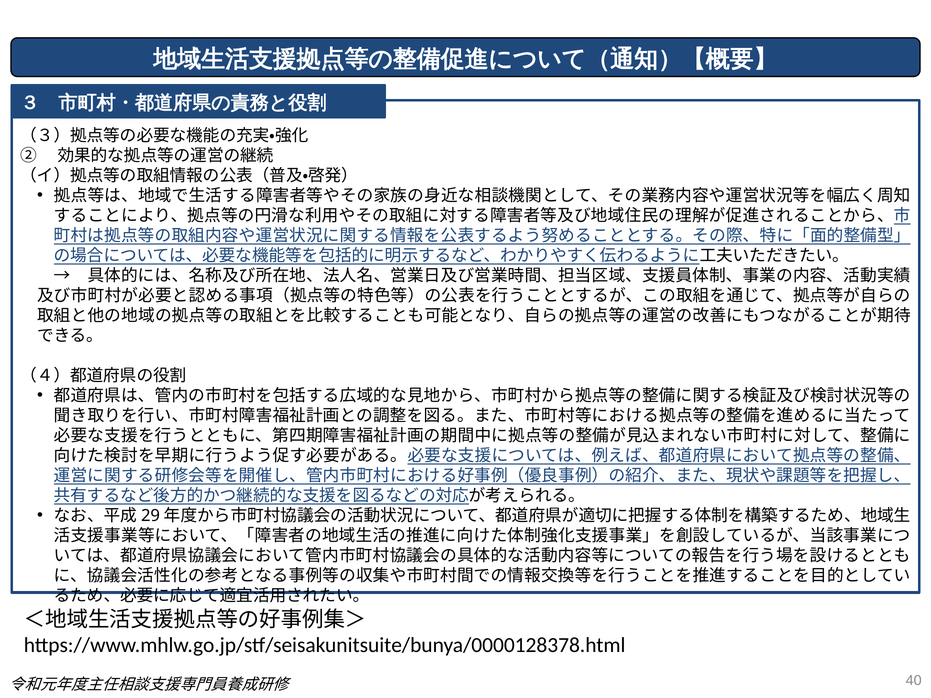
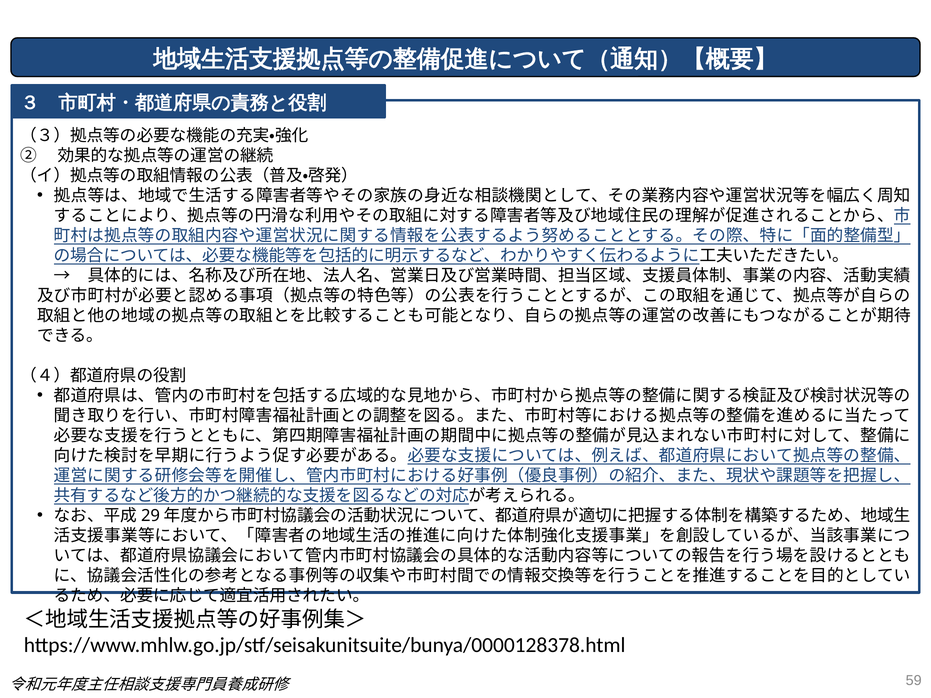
40: 40 -> 59 (914, 681)
